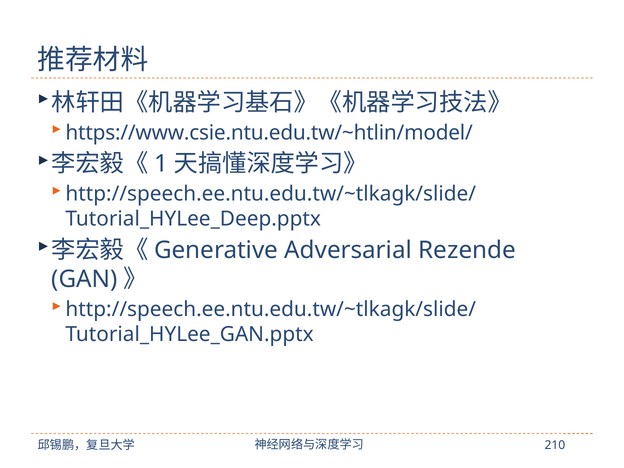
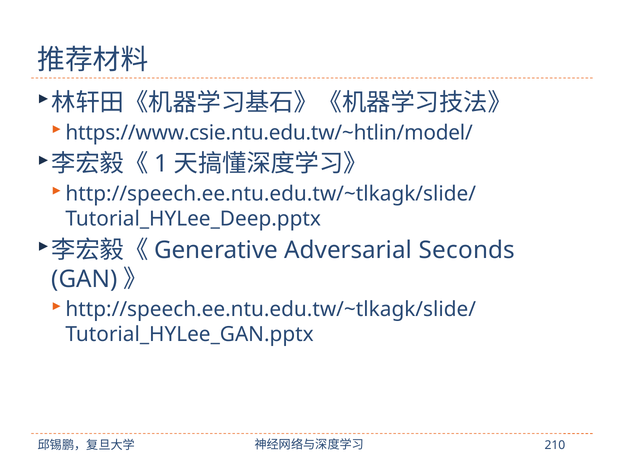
Rezende: Rezende -> Seconds (467, 250)
